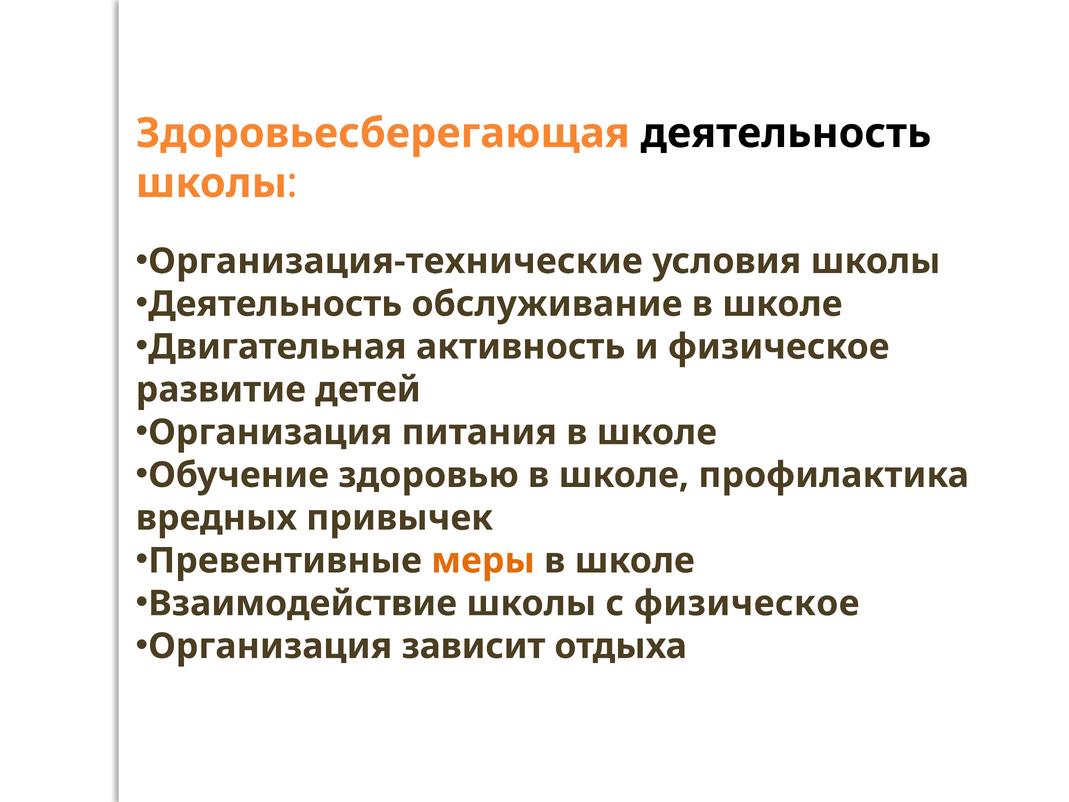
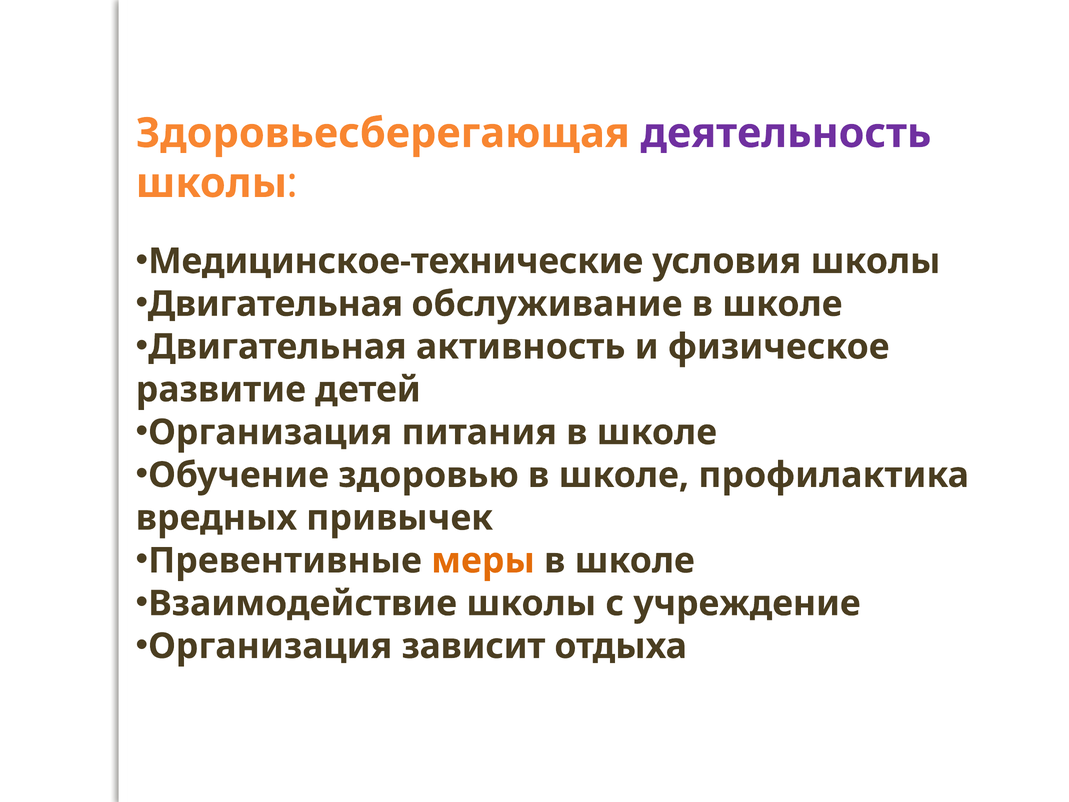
деятельность colour: black -> purple (786, 133)
Организация-технические: Организация-технические -> Медицинское-технические (396, 261)
Деятельность: Деятельность -> Двигательная (275, 304)
с физическое: физическое -> учреждение (747, 603)
